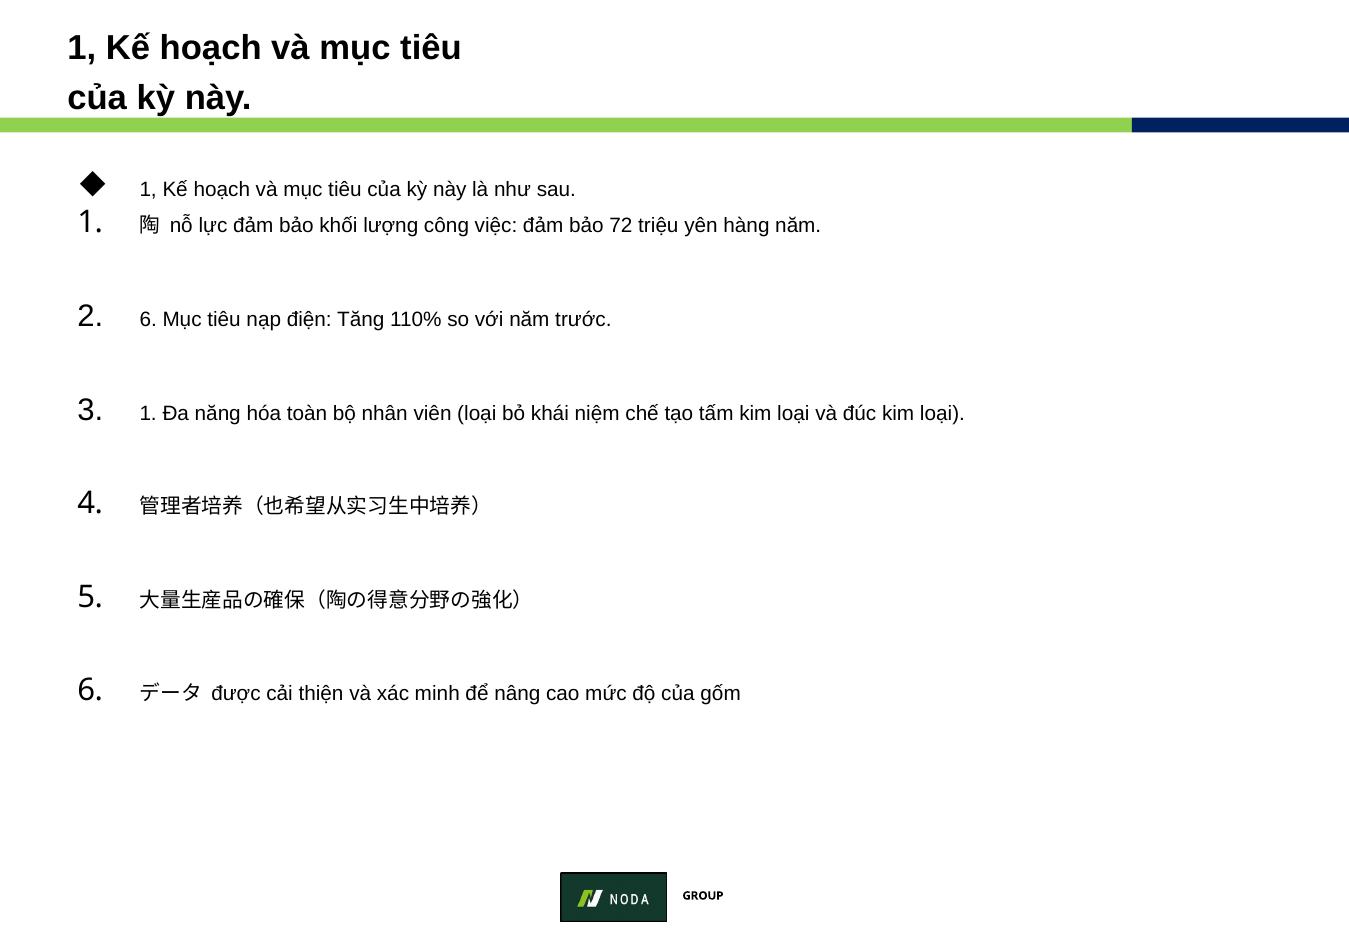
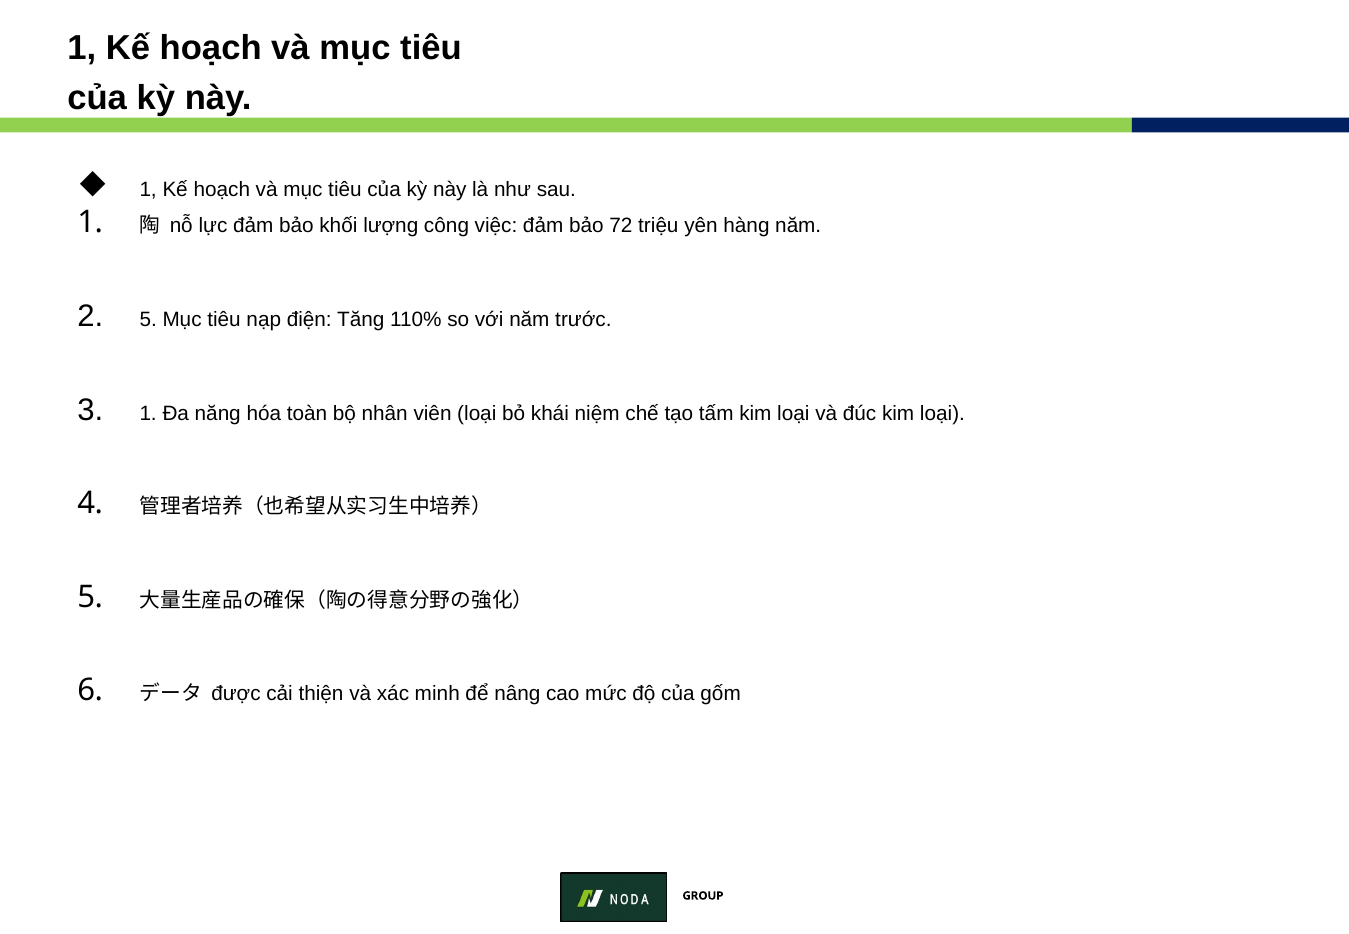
6: 6 -> 5 (148, 320)
